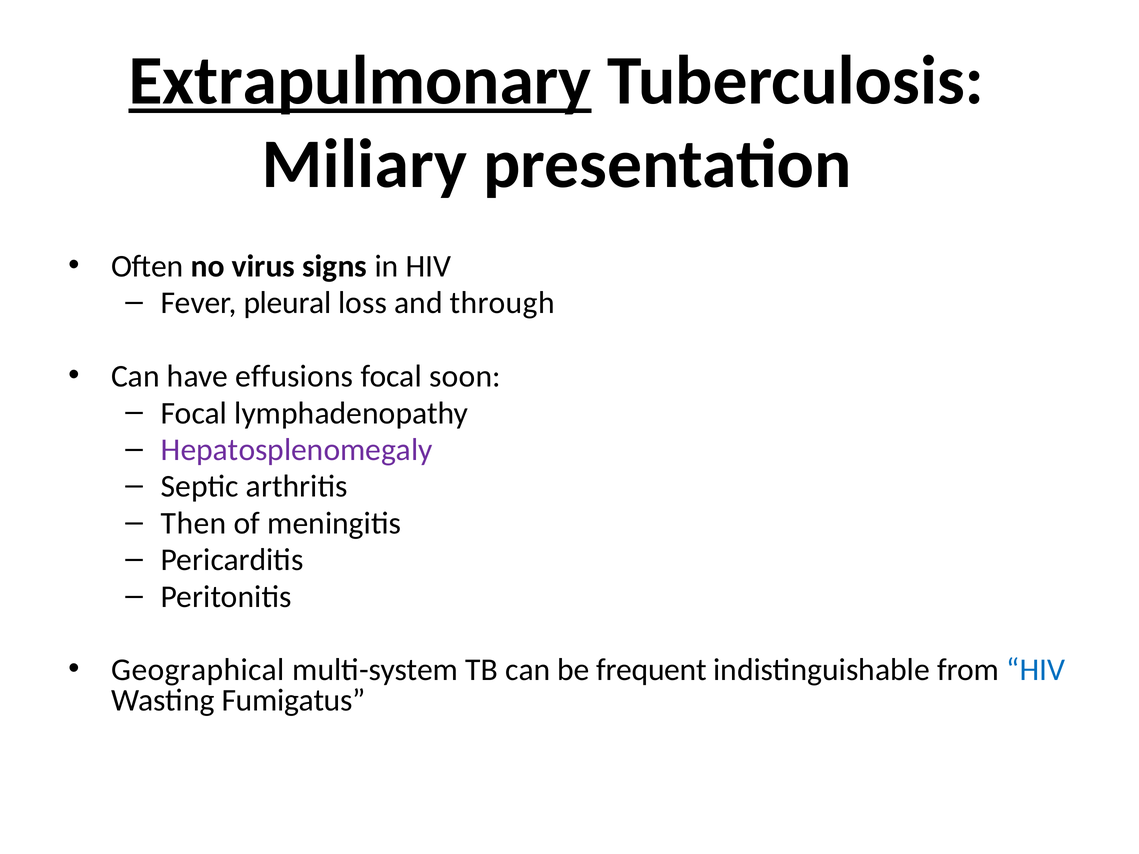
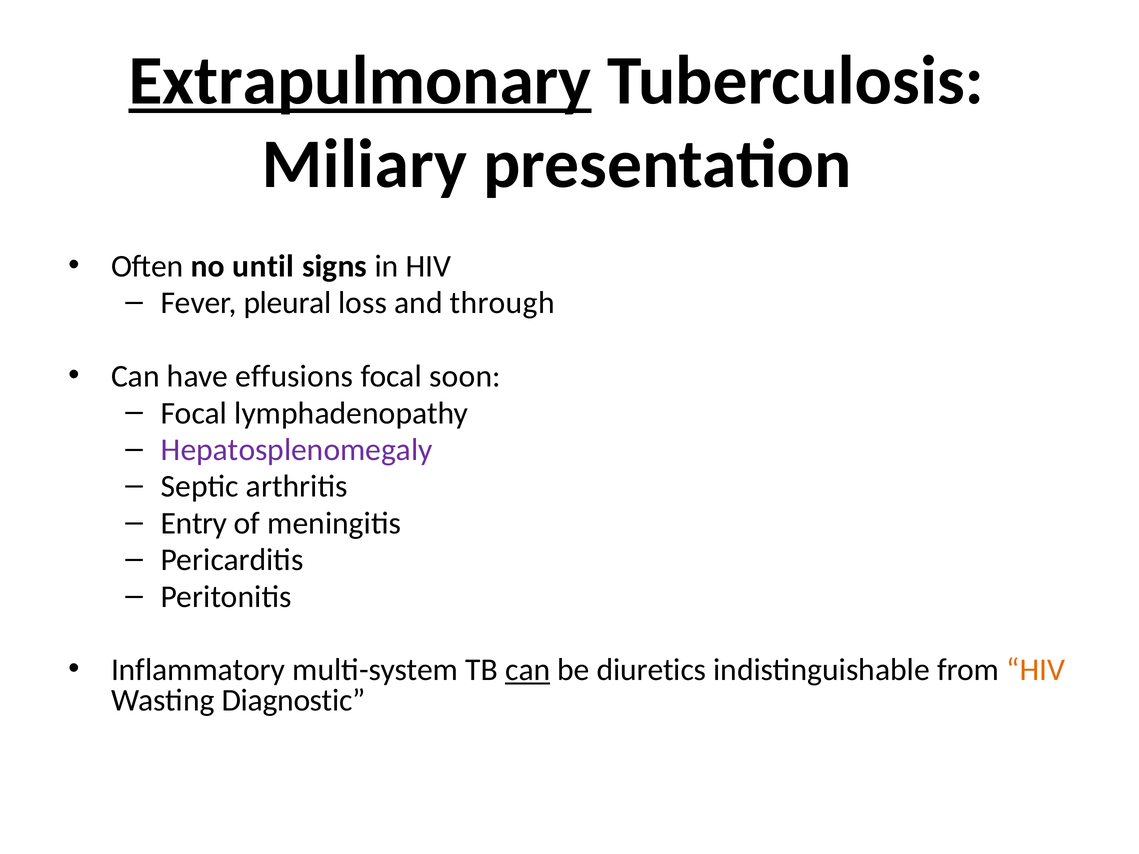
virus: virus -> until (263, 266)
Then: Then -> Entry (194, 523)
Geographical: Geographical -> Inflammatory (198, 670)
can underline: none -> present (528, 670)
frequent: frequent -> diuretics (651, 670)
HIV colour: blue -> orange (1036, 670)
Fumigatus: Fumigatus -> Diagnostic (294, 701)
